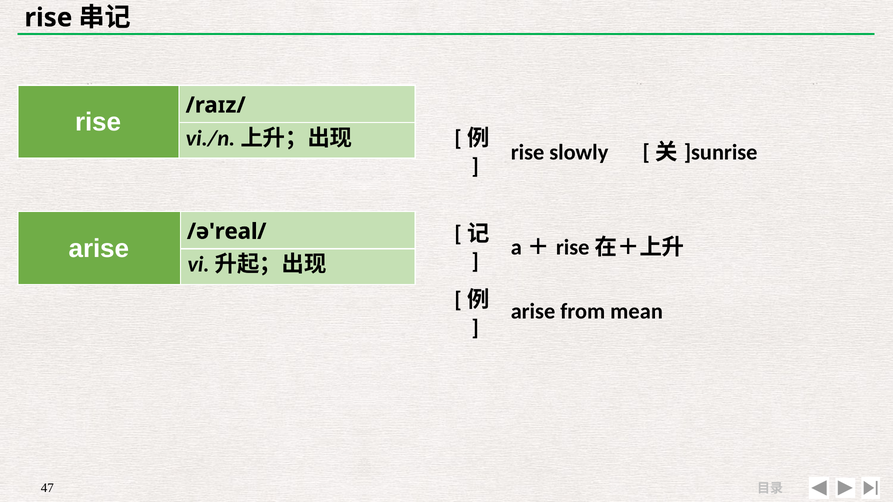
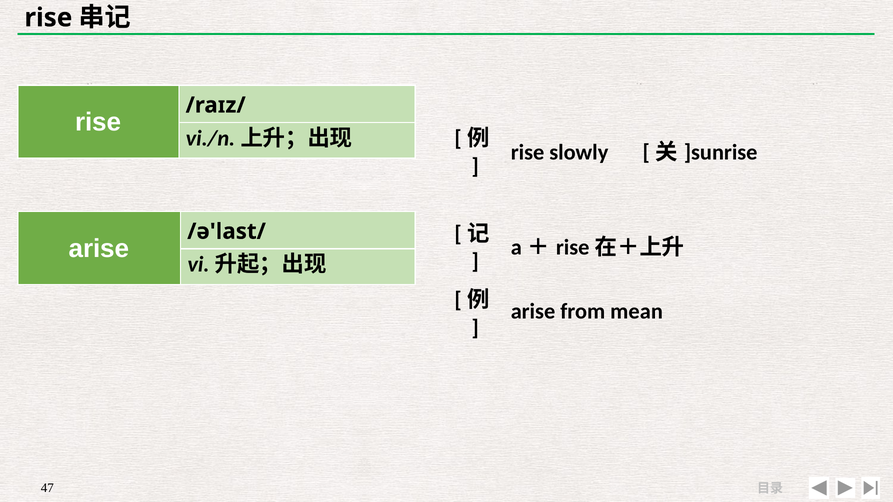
/ə'real/: /ə'real/ -> /ə'last/ (227, 232)
